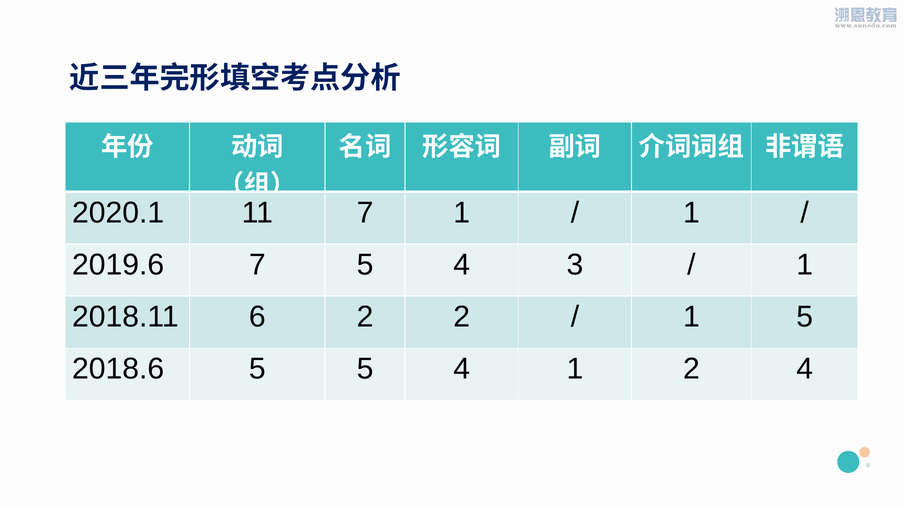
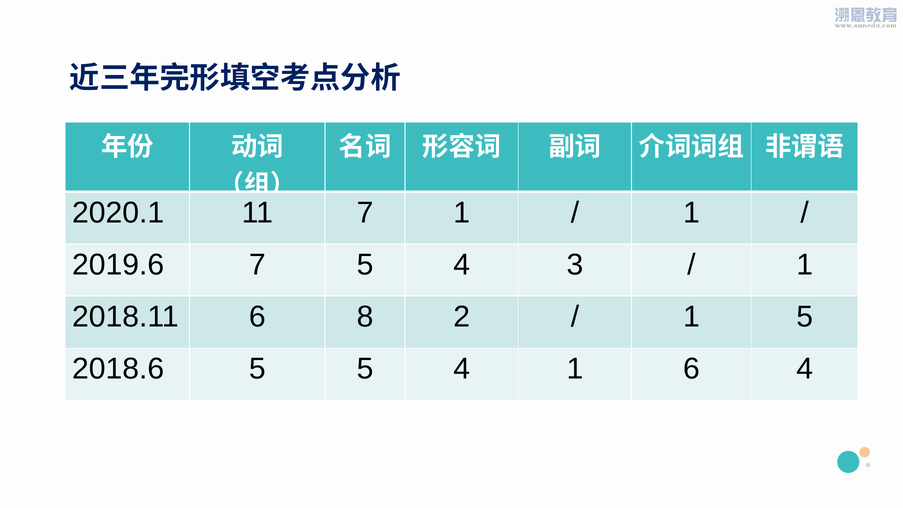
6 2: 2 -> 8 (365, 317)
1 2: 2 -> 6 (691, 369)
